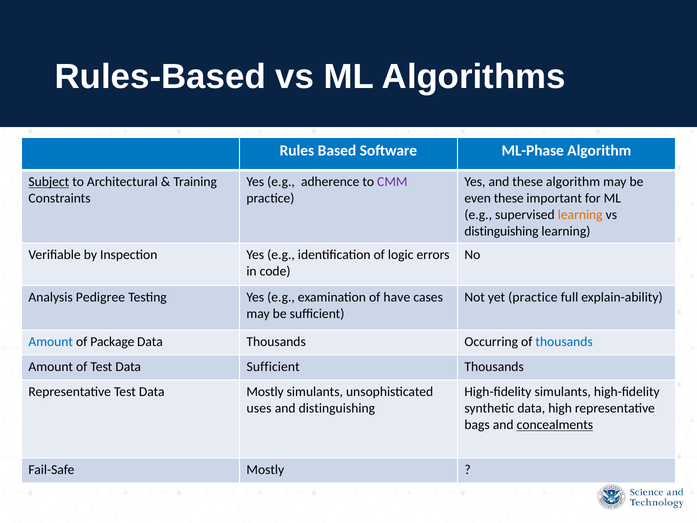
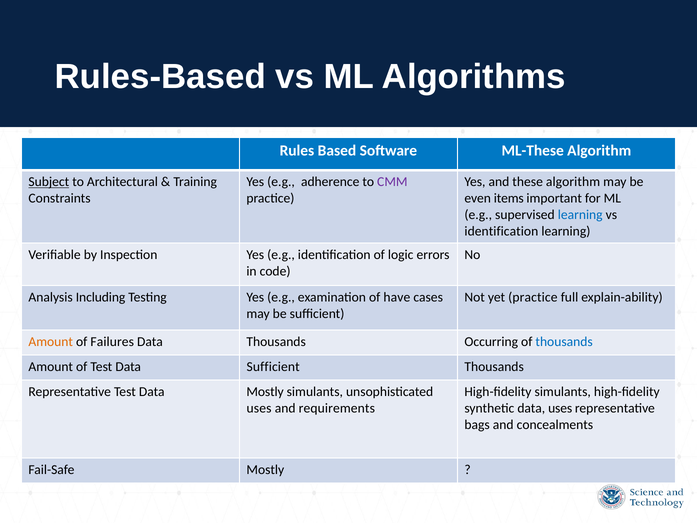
ML-Phase: ML-Phase -> ML-These (533, 151)
even these: these -> items (509, 198)
learning colour: orange -> blue (580, 215)
distinguishing: distinguishing -> identification (501, 231)
Pedigree: Pedigree -> Including (101, 297)
Amount colour: blue -> orange (51, 342)
Package: Package -> Failures (112, 342)
and distinguishing: distinguishing -> requirements (337, 408)
data high: high -> uses (560, 408)
concealments underline: present -> none (555, 425)
